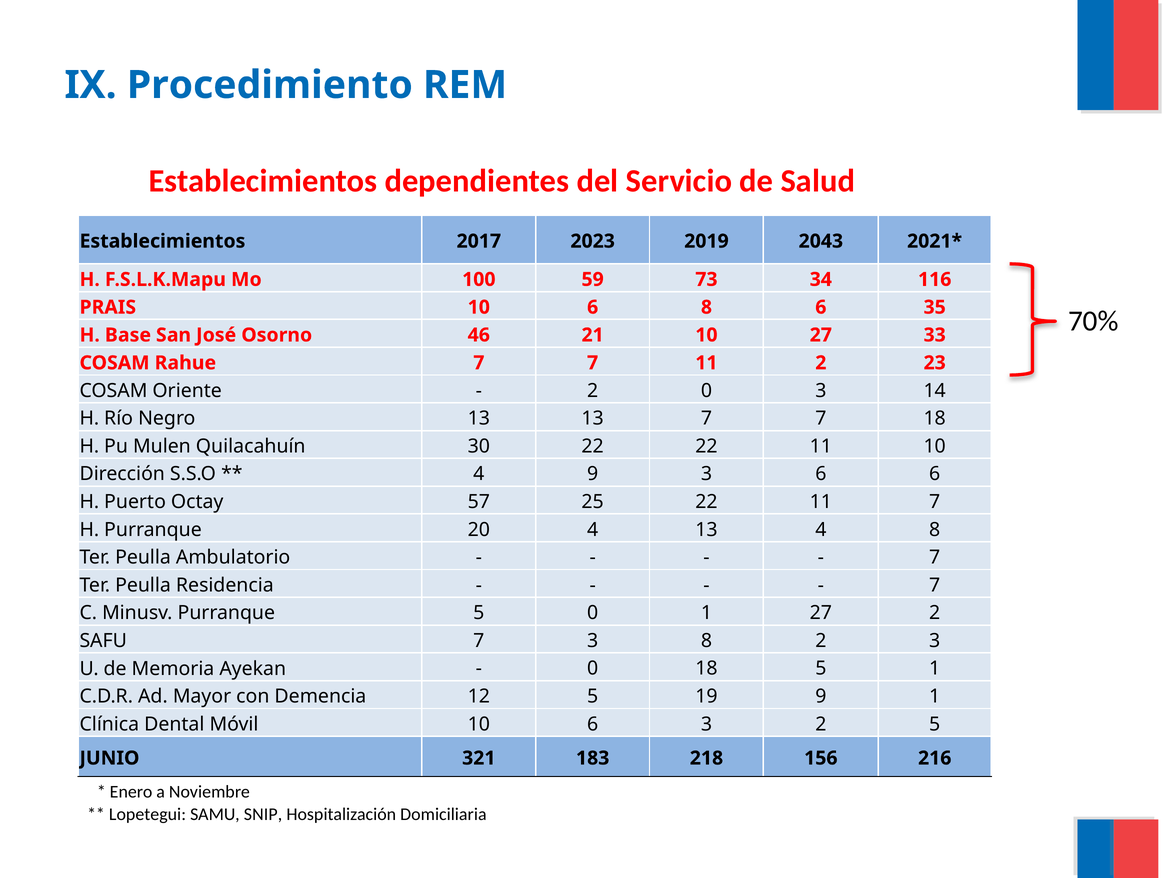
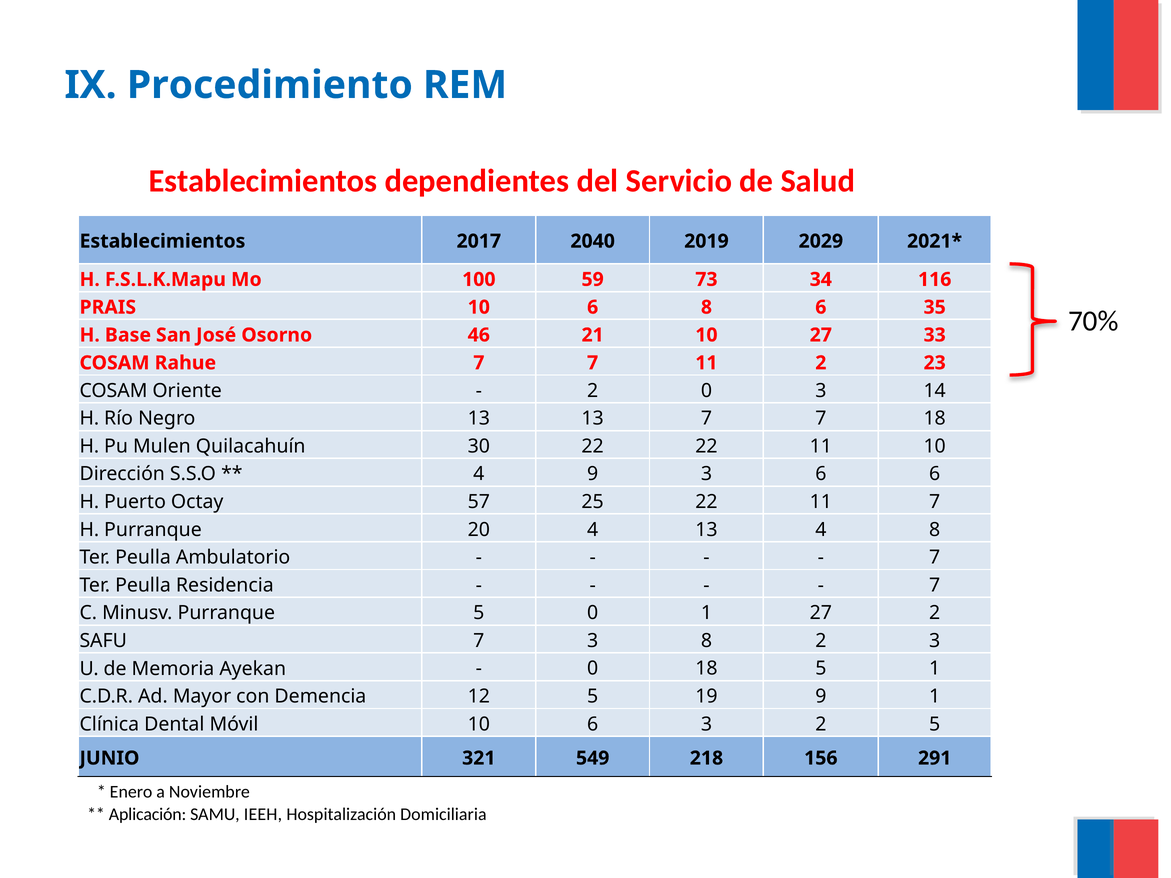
2023: 2023 -> 2040 (593, 241)
2043: 2043 -> 2029 (821, 241)
183: 183 -> 549 (593, 758)
216: 216 -> 291 (935, 758)
Lopetegui: Lopetegui -> Aplicación (148, 815)
SNIP: SNIP -> IEEH (263, 815)
